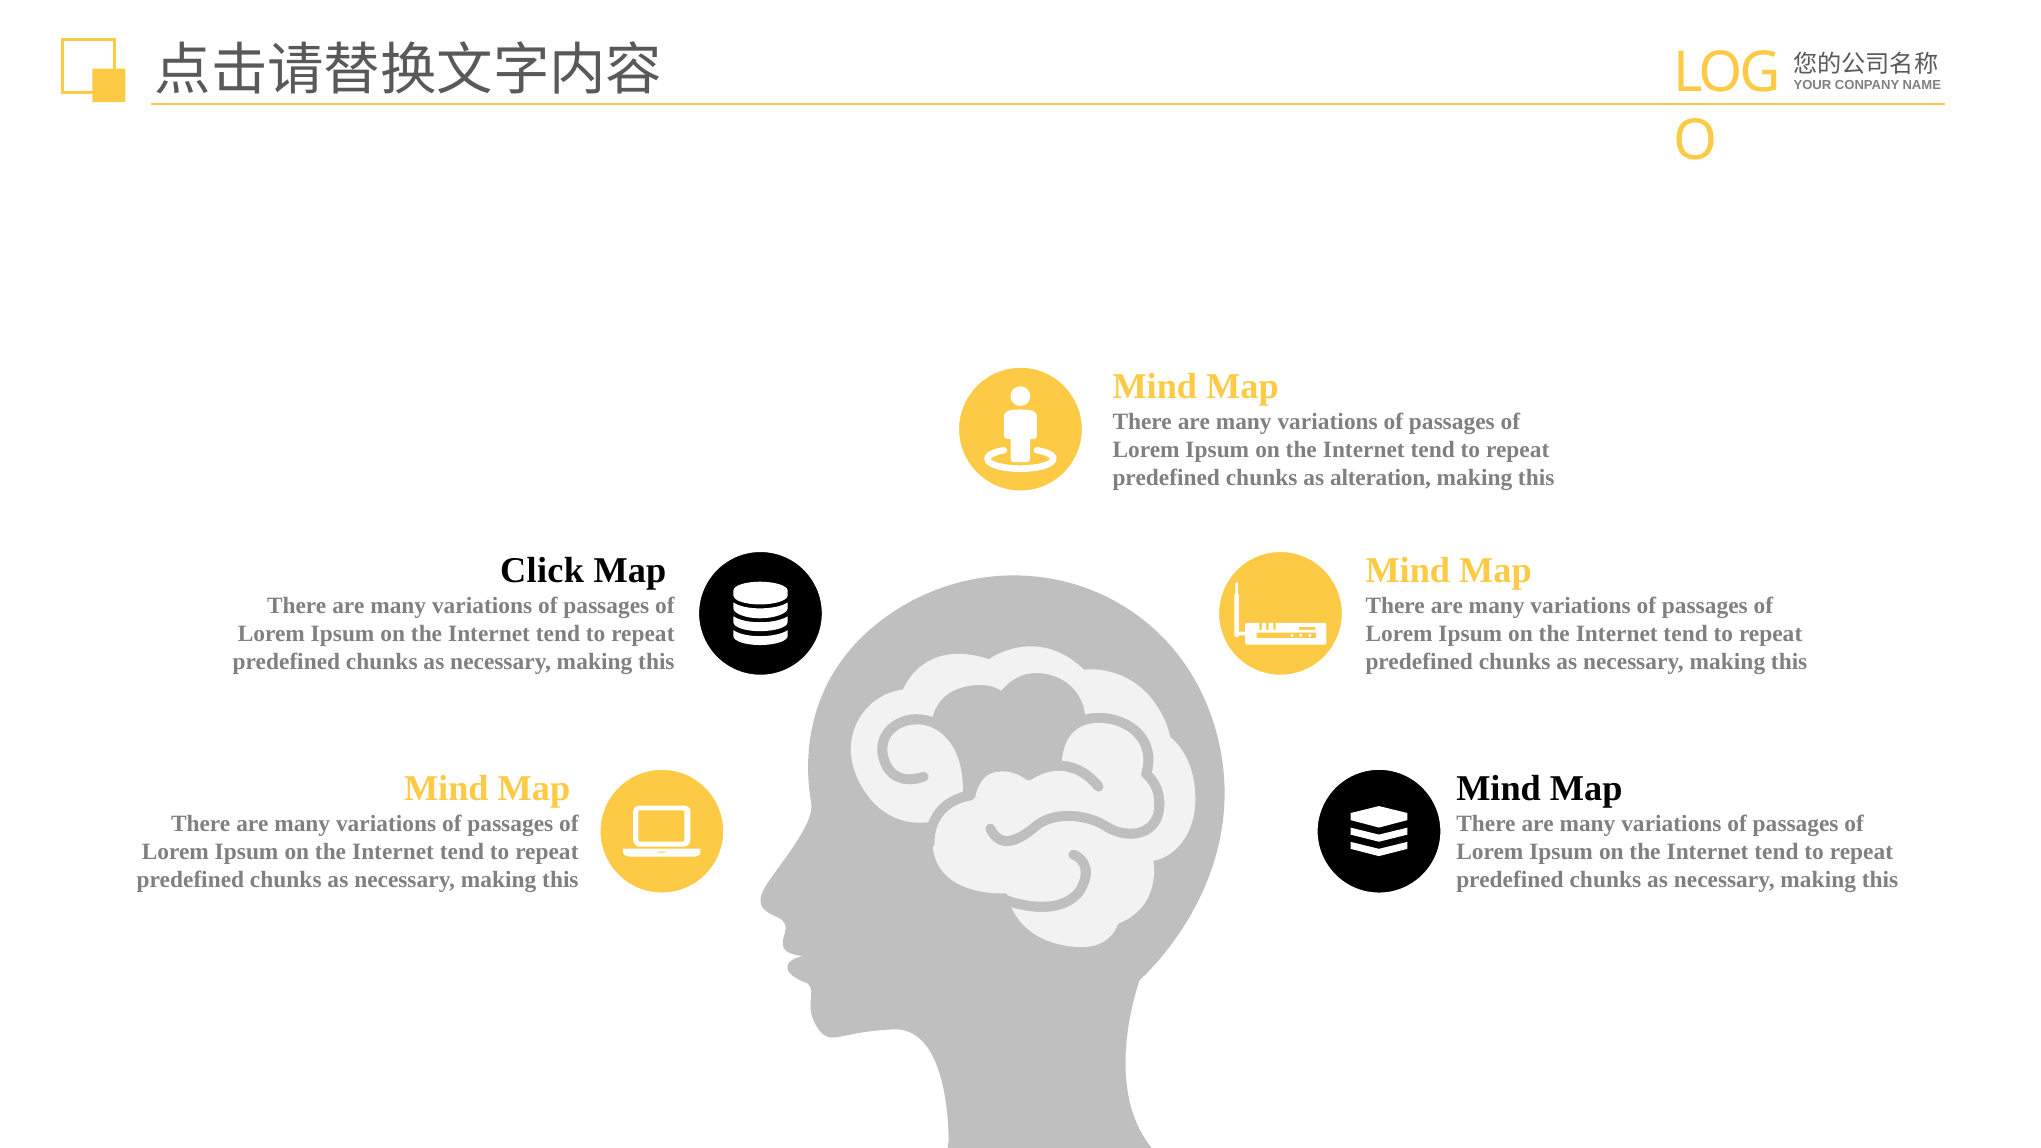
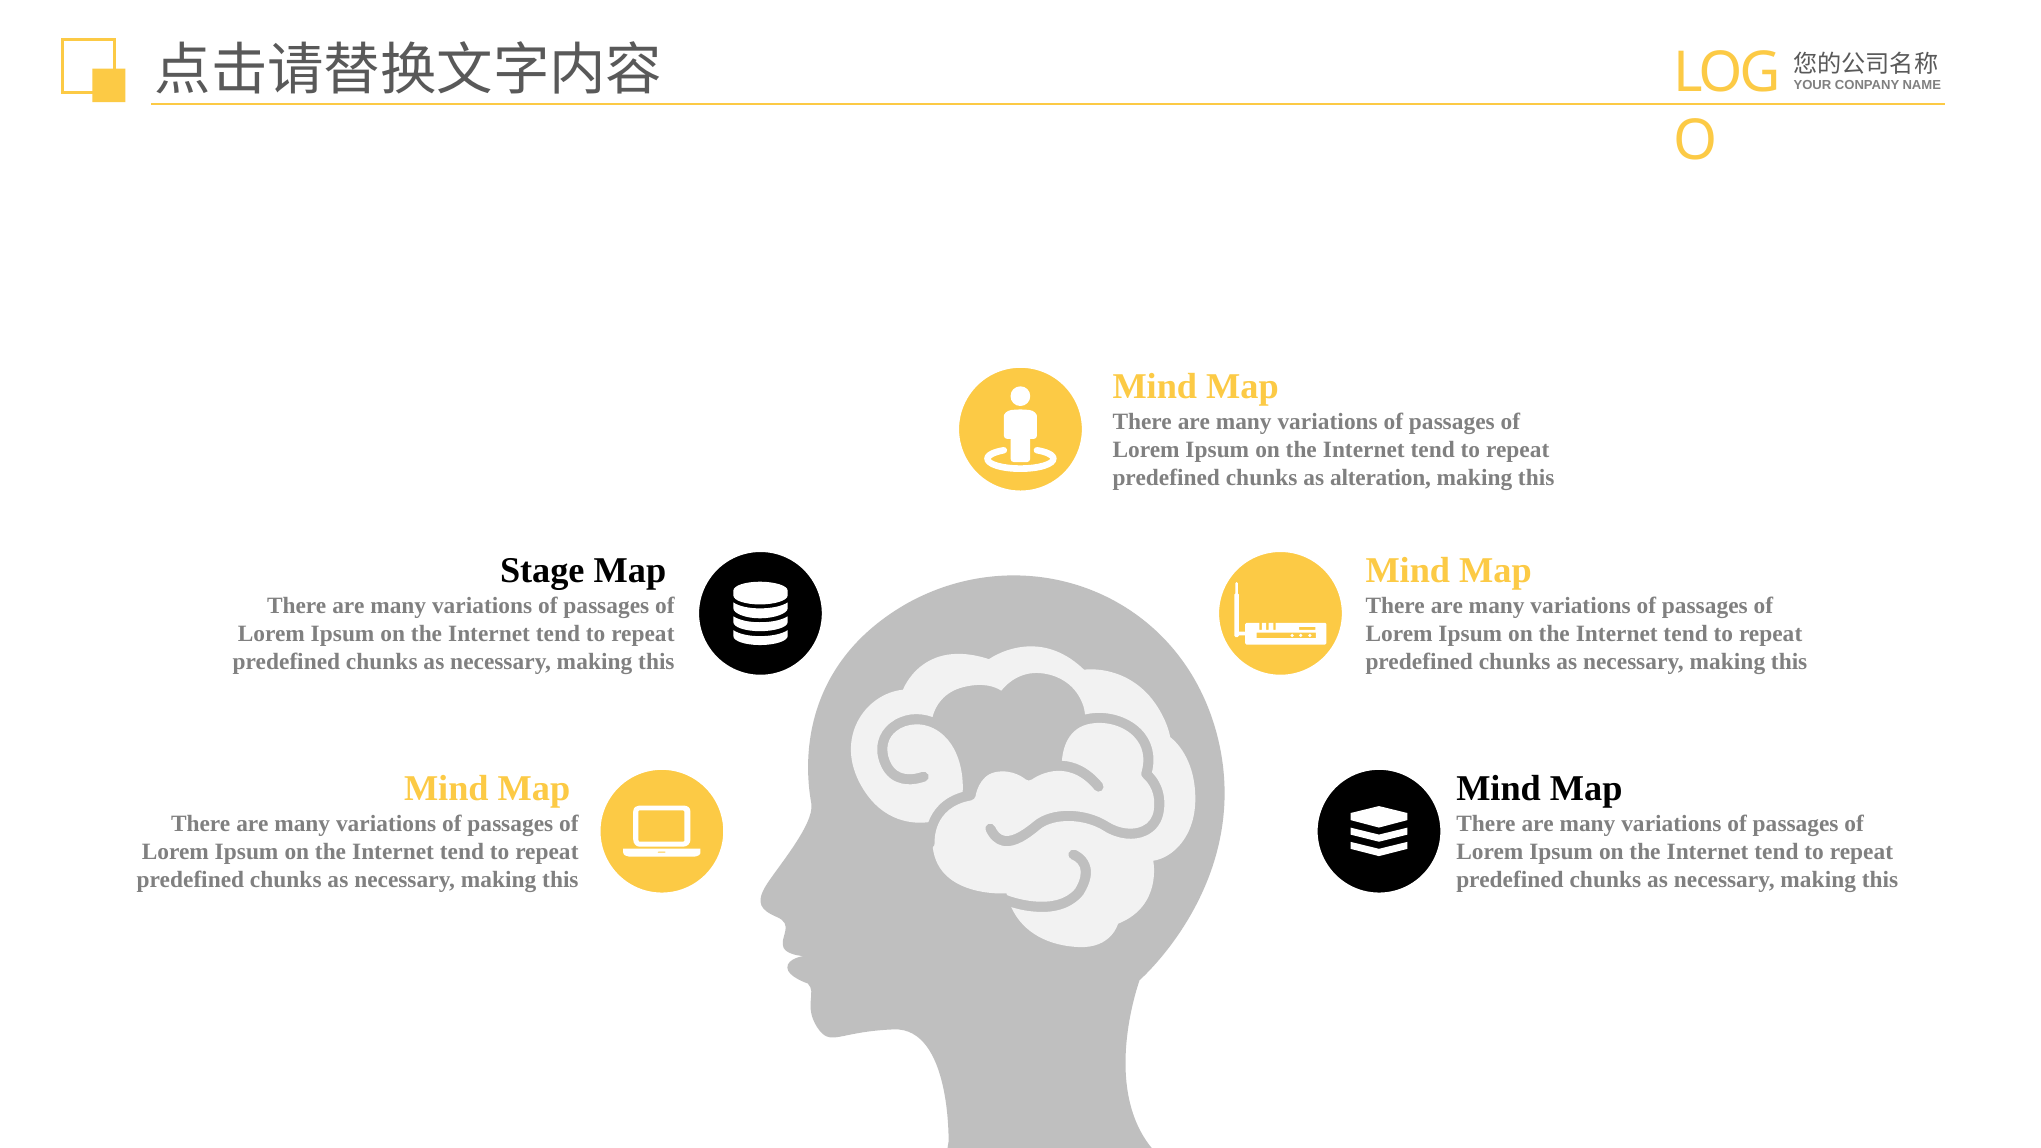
Click: Click -> Stage (542, 571)
